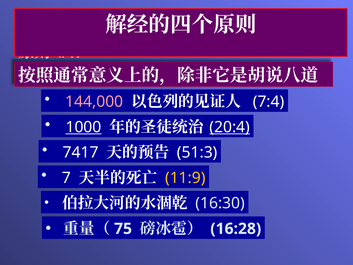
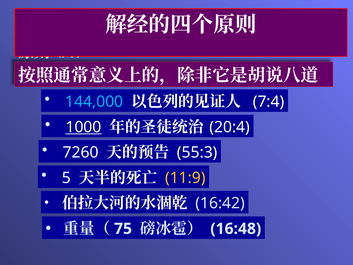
144,000 colour: pink -> light blue (94, 102)
20:4 underline: present -> none (230, 127)
7417: 7417 -> 7260 (81, 152)
51:3: 51:3 -> 55:3 (197, 152)
7: 7 -> 5 (66, 178)
16:30: 16:30 -> 16:42 (220, 203)
16:28: 16:28 -> 16:48 (236, 229)
